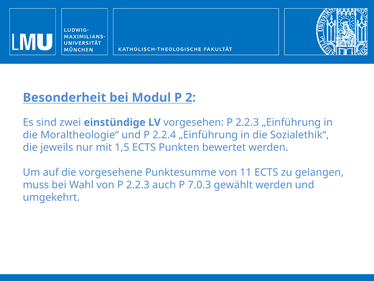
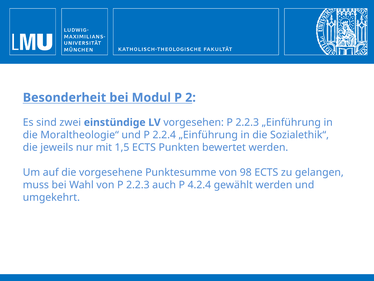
11: 11 -> 98 (246, 172)
7.0.3: 7.0.3 -> 4.2.4 (199, 185)
